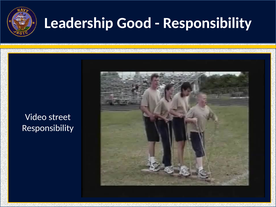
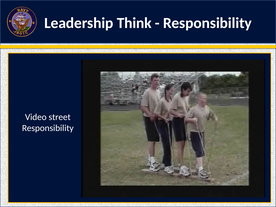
Good: Good -> Think (134, 23)
